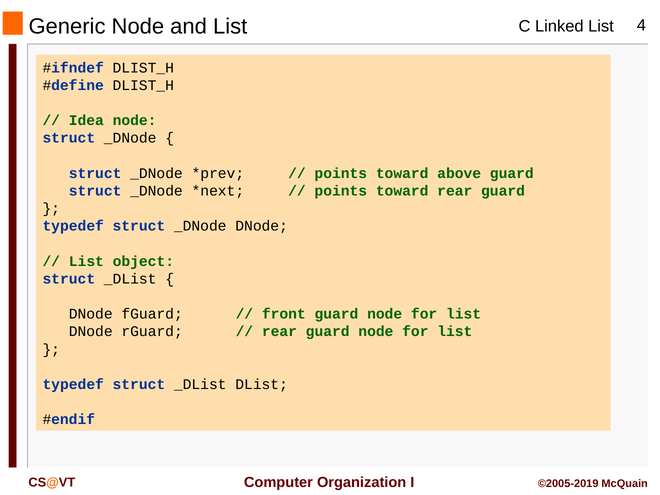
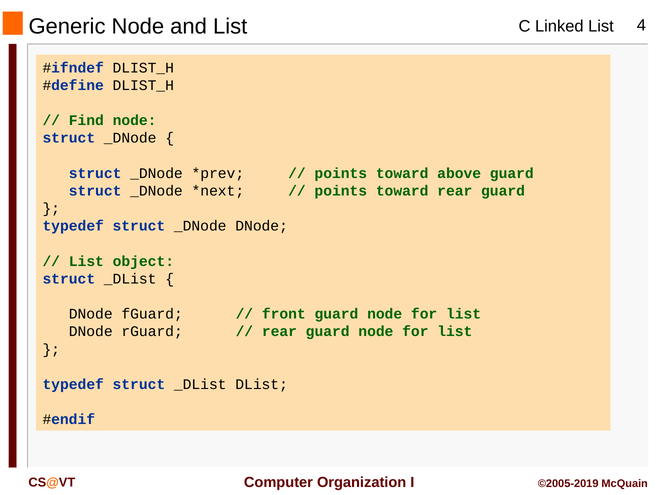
Idea: Idea -> Find (86, 121)
